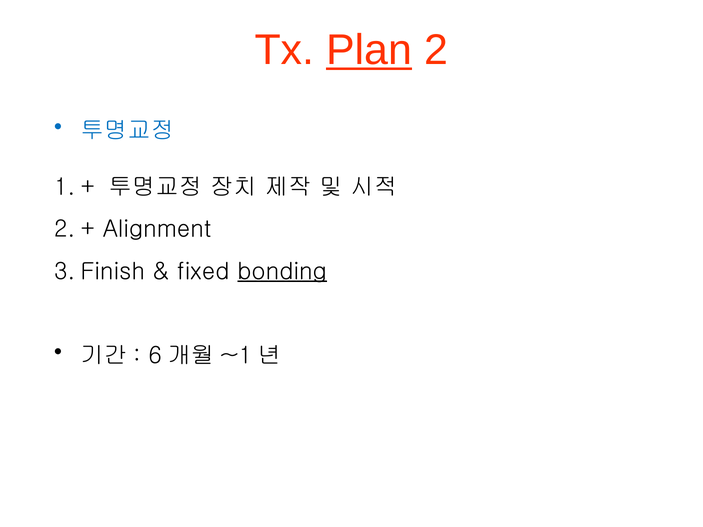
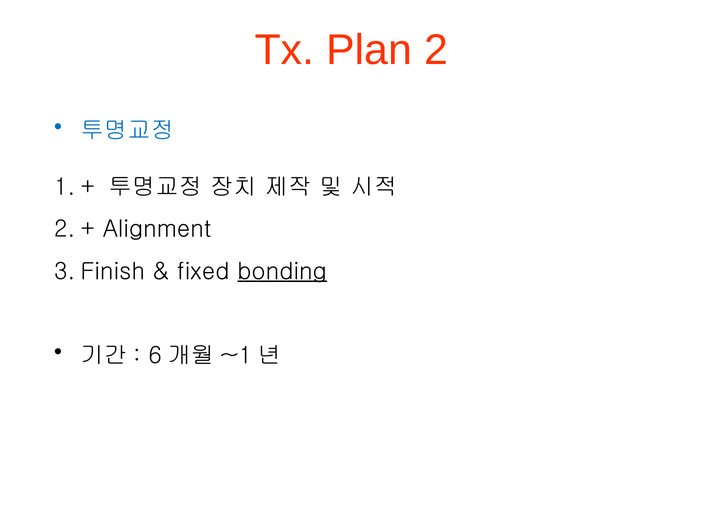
Plan underline: present -> none (369, 50)
